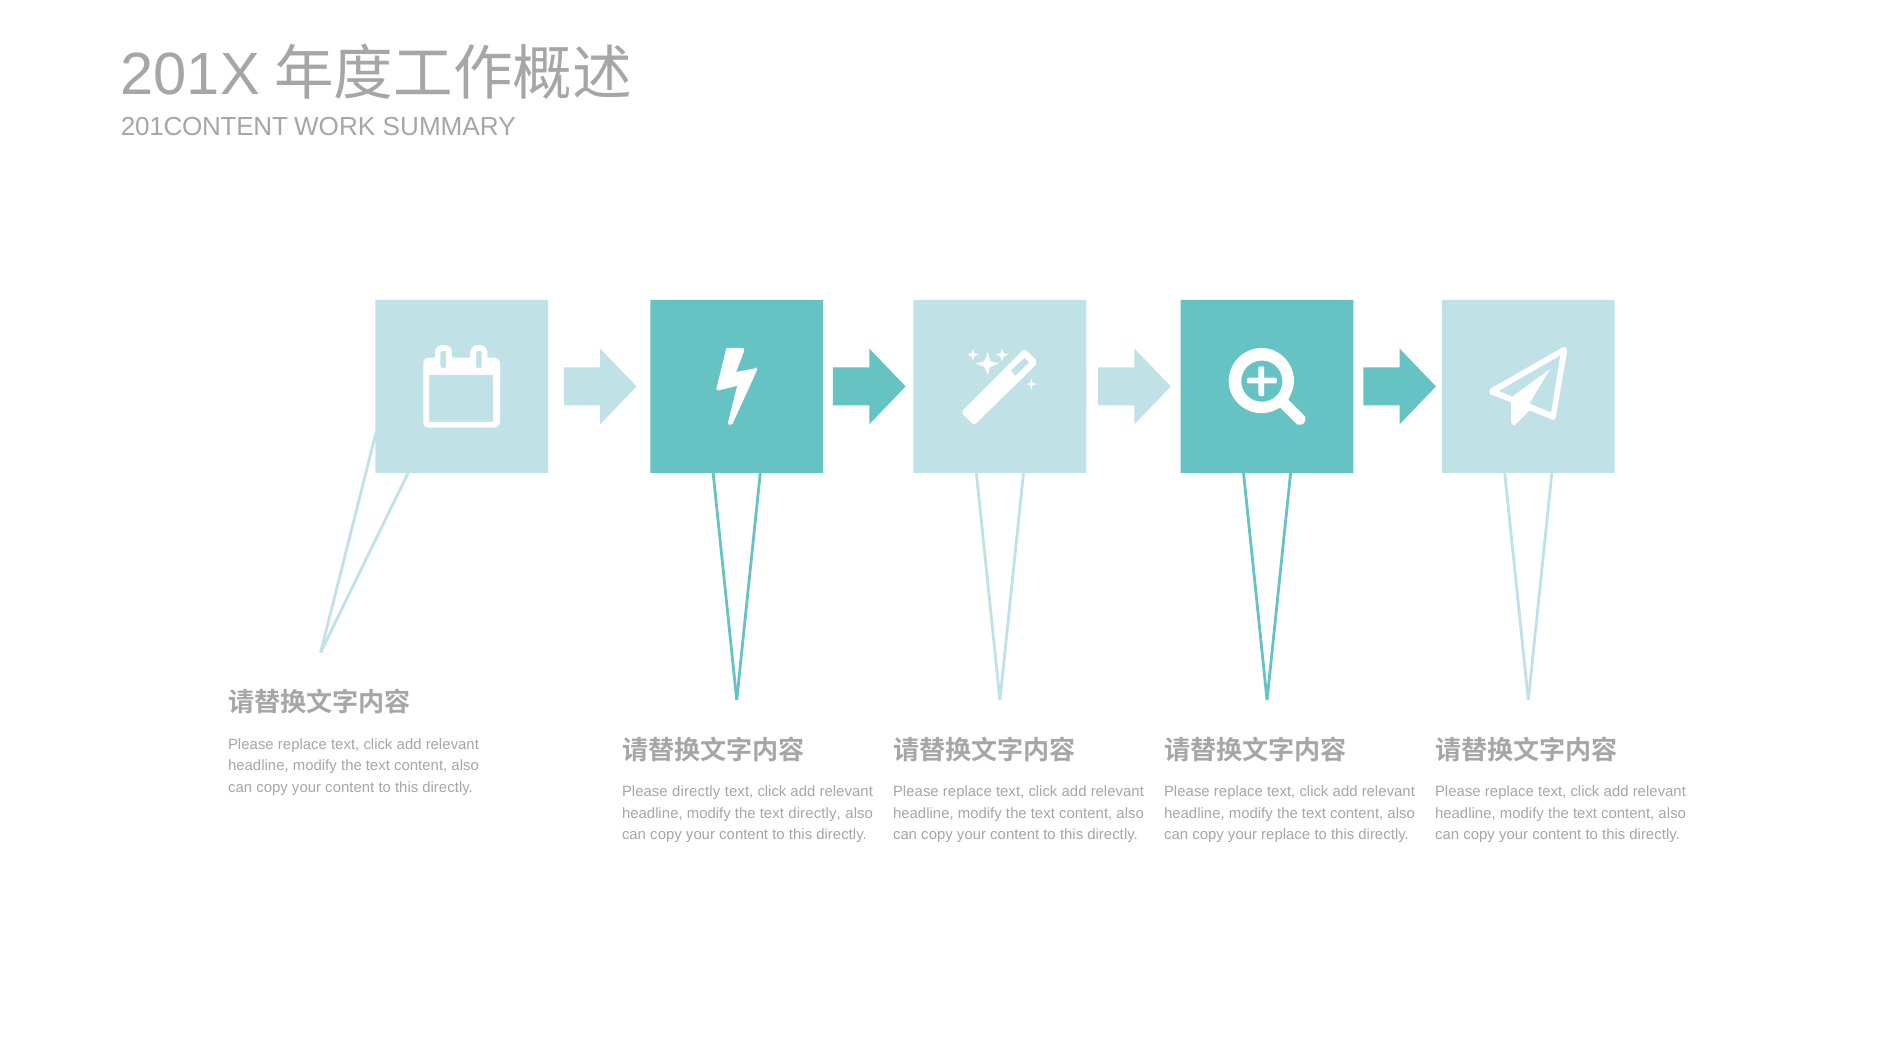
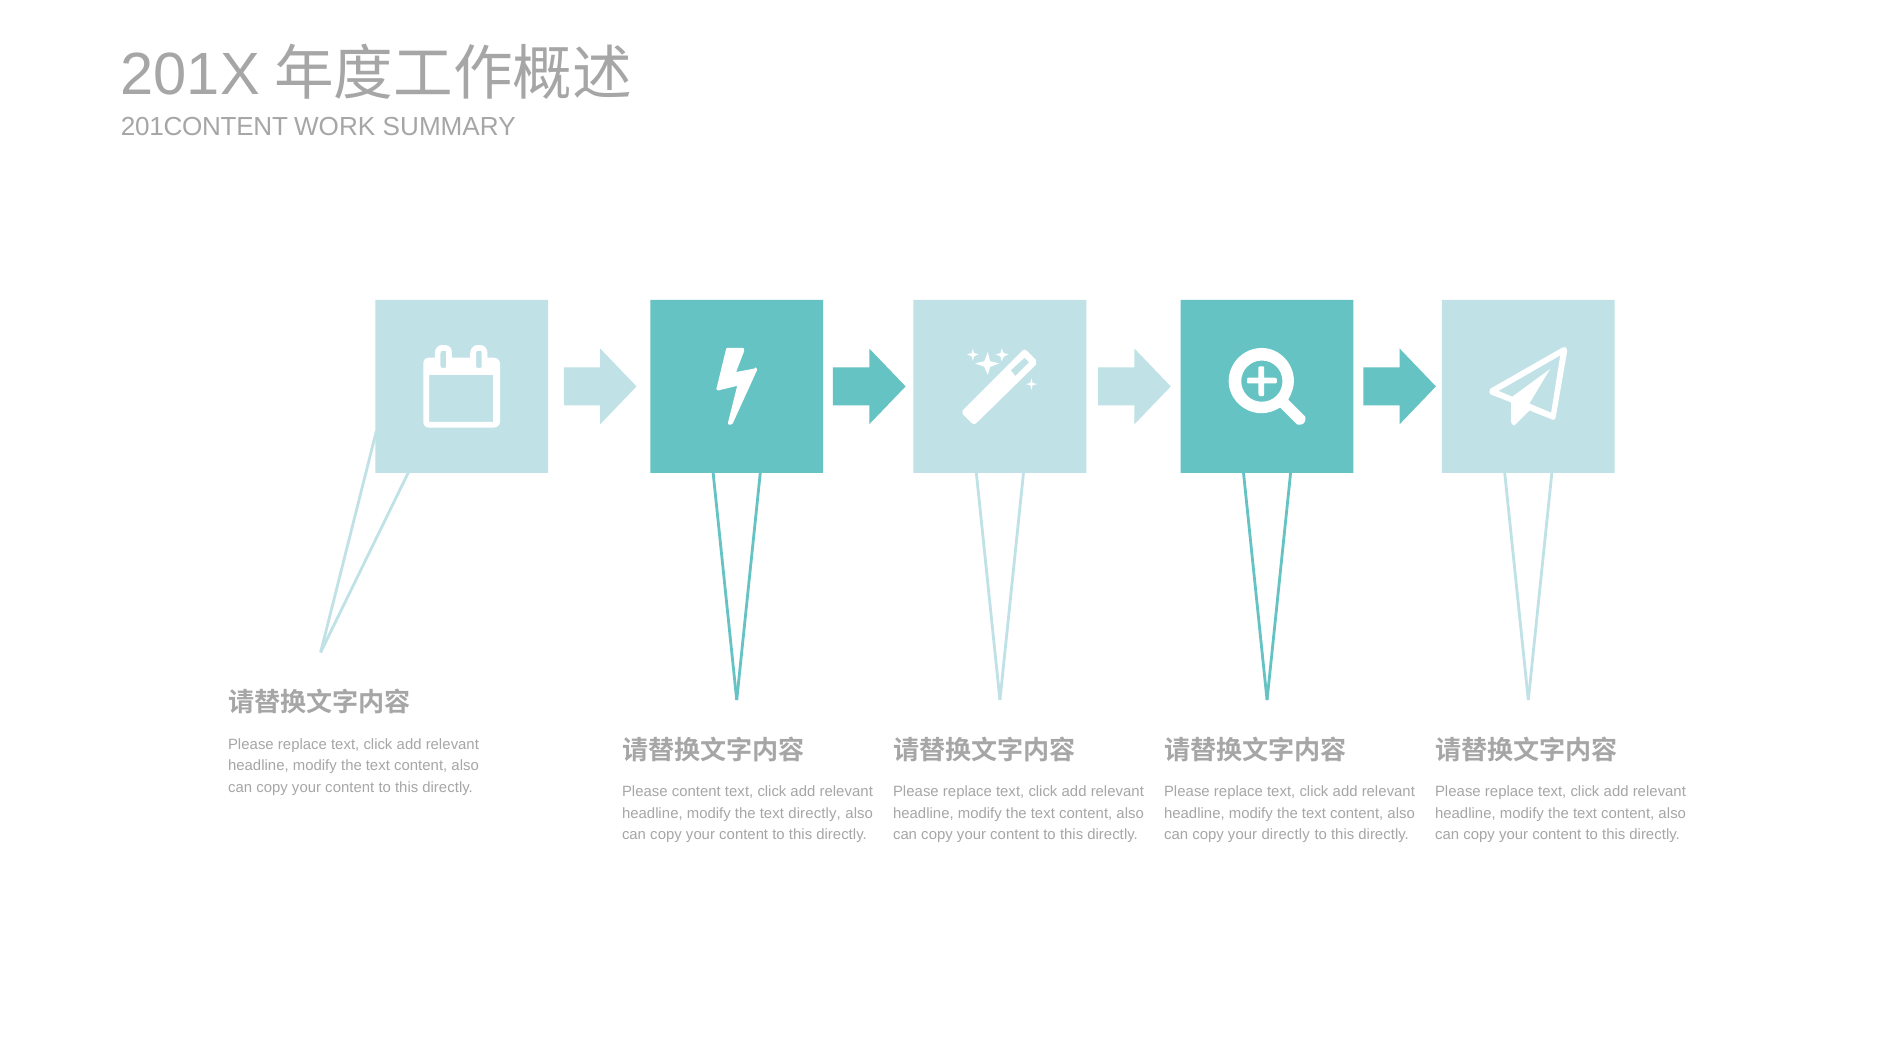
Please directly: directly -> content (696, 792)
your replace: replace -> directly (1286, 835)
